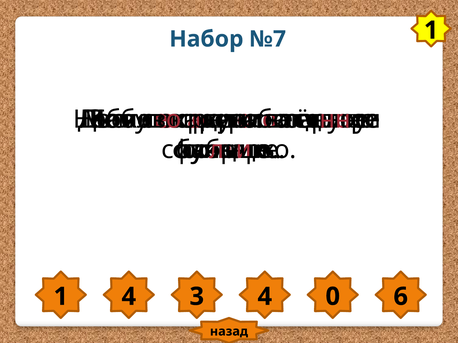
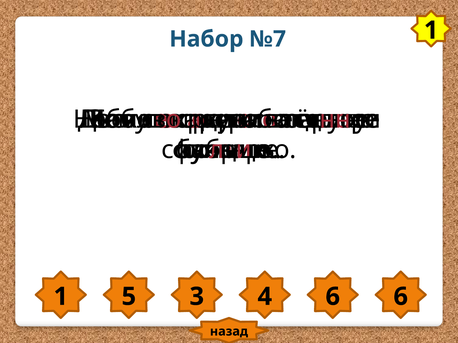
1 4: 4 -> 5 (129, 297)
4 0: 0 -> 6 (333, 297)
